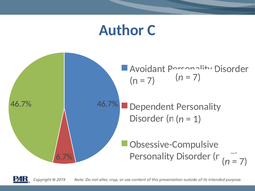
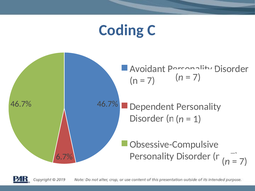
Author: Author -> Coding (121, 30)
